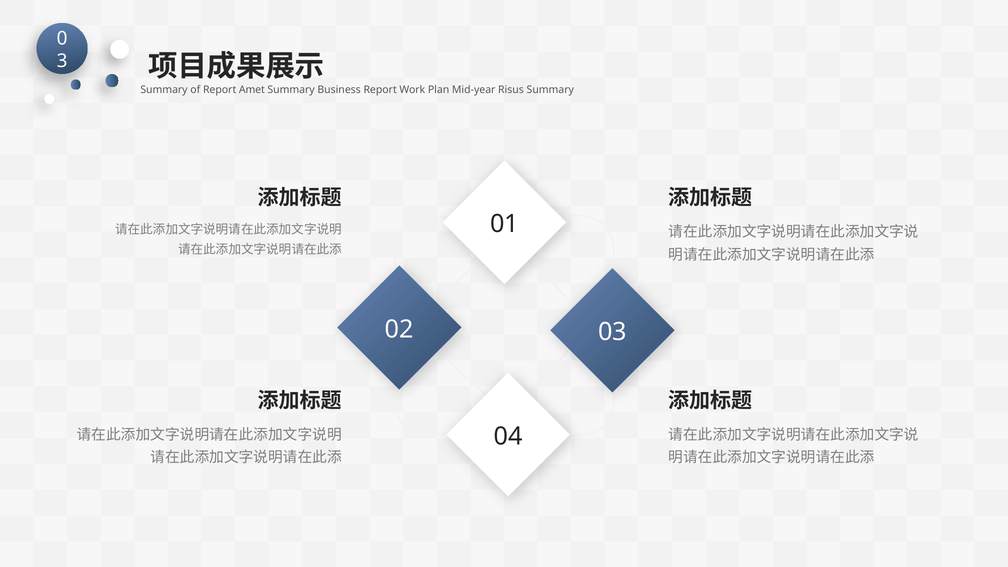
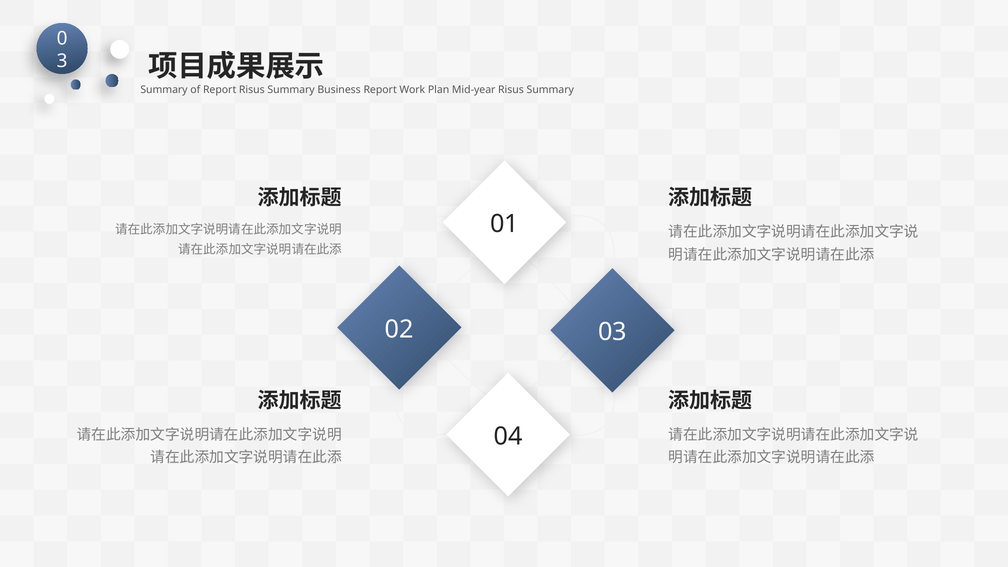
Report Amet: Amet -> Risus (252, 90)
